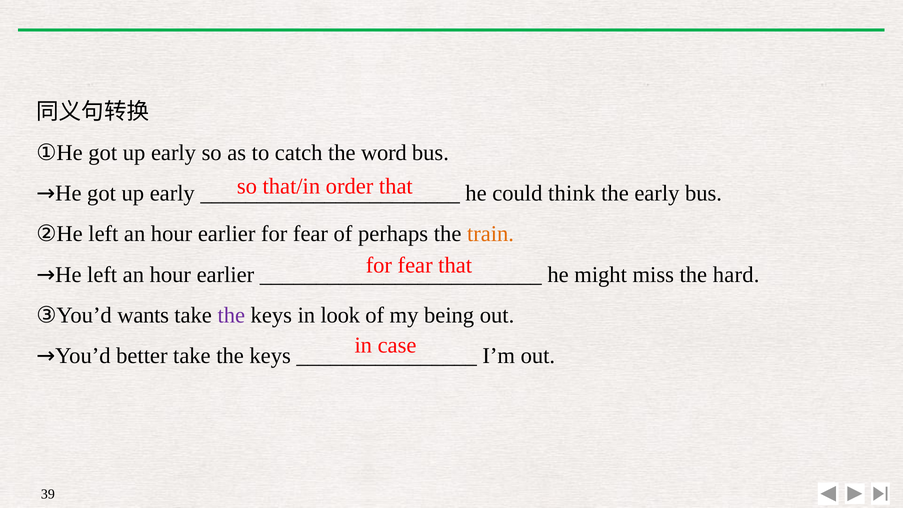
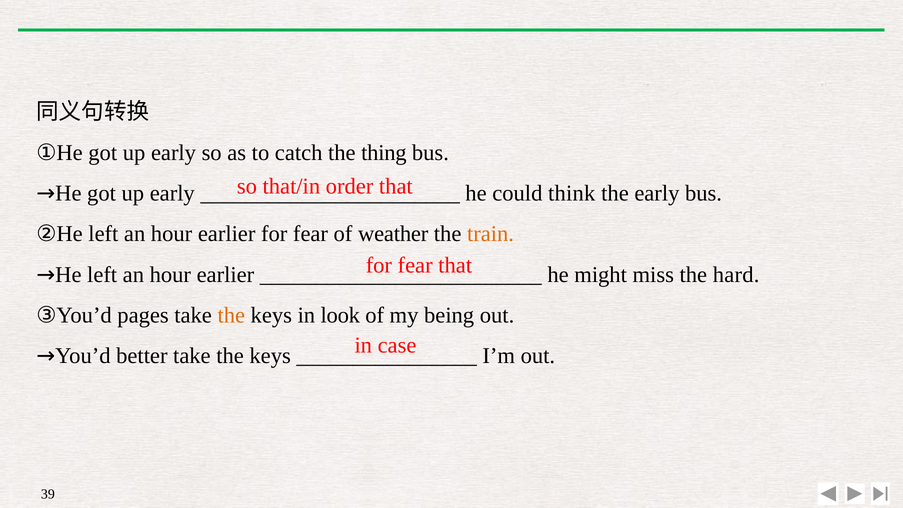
word: word -> thing (384, 153)
perhaps: perhaps -> weather (393, 234)
wants: wants -> pages (143, 315)
the colour: purple -> orange (231, 315)
